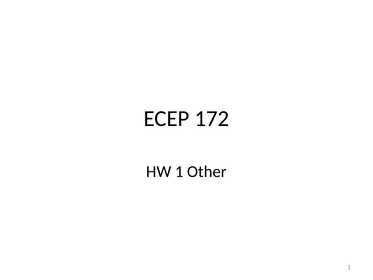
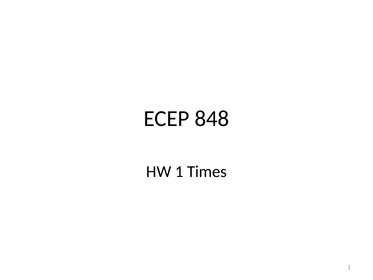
172: 172 -> 848 (212, 118)
Other: Other -> Times (207, 171)
